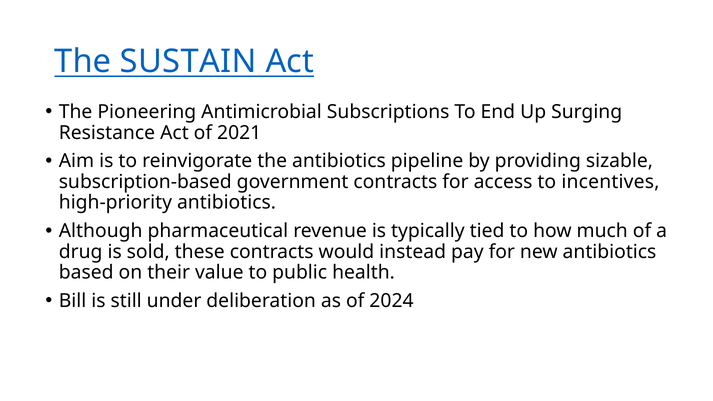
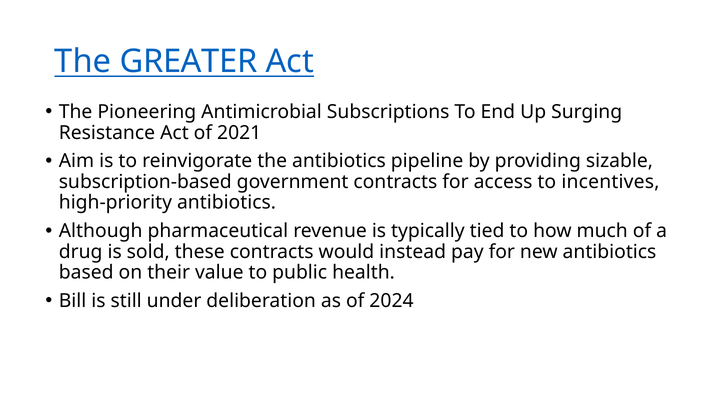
SUSTAIN: SUSTAIN -> GREATER (189, 61)
